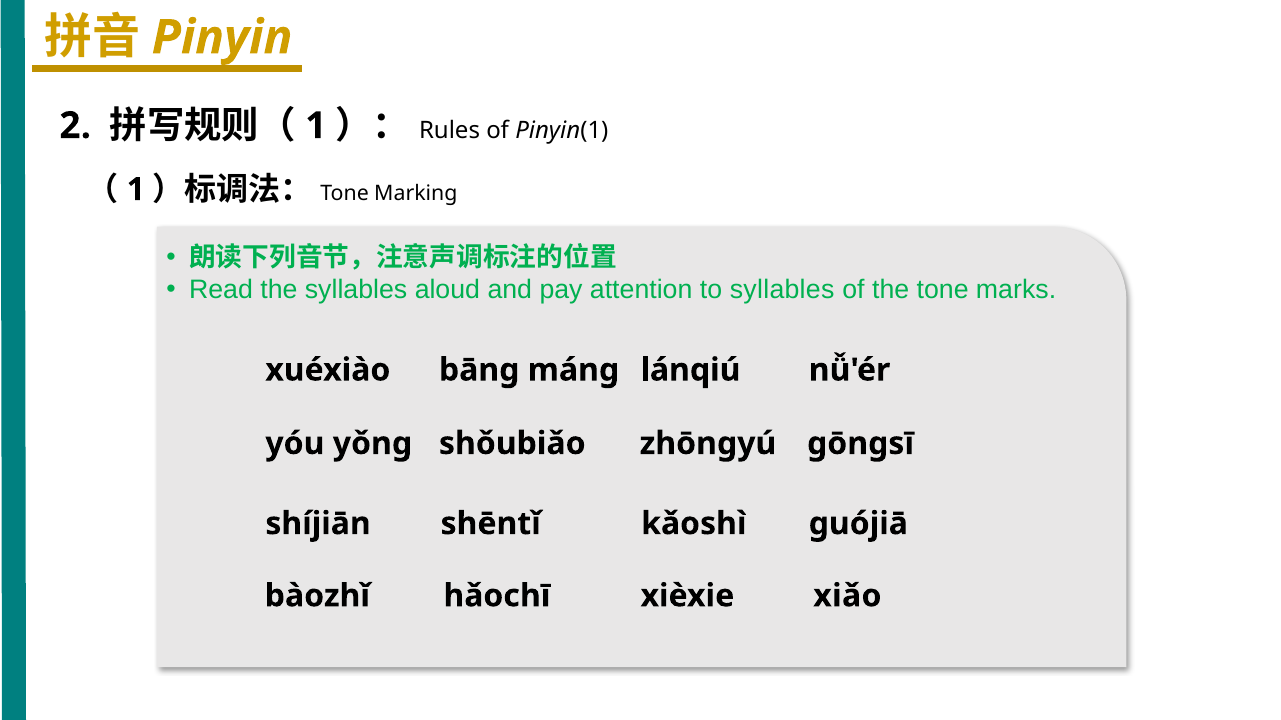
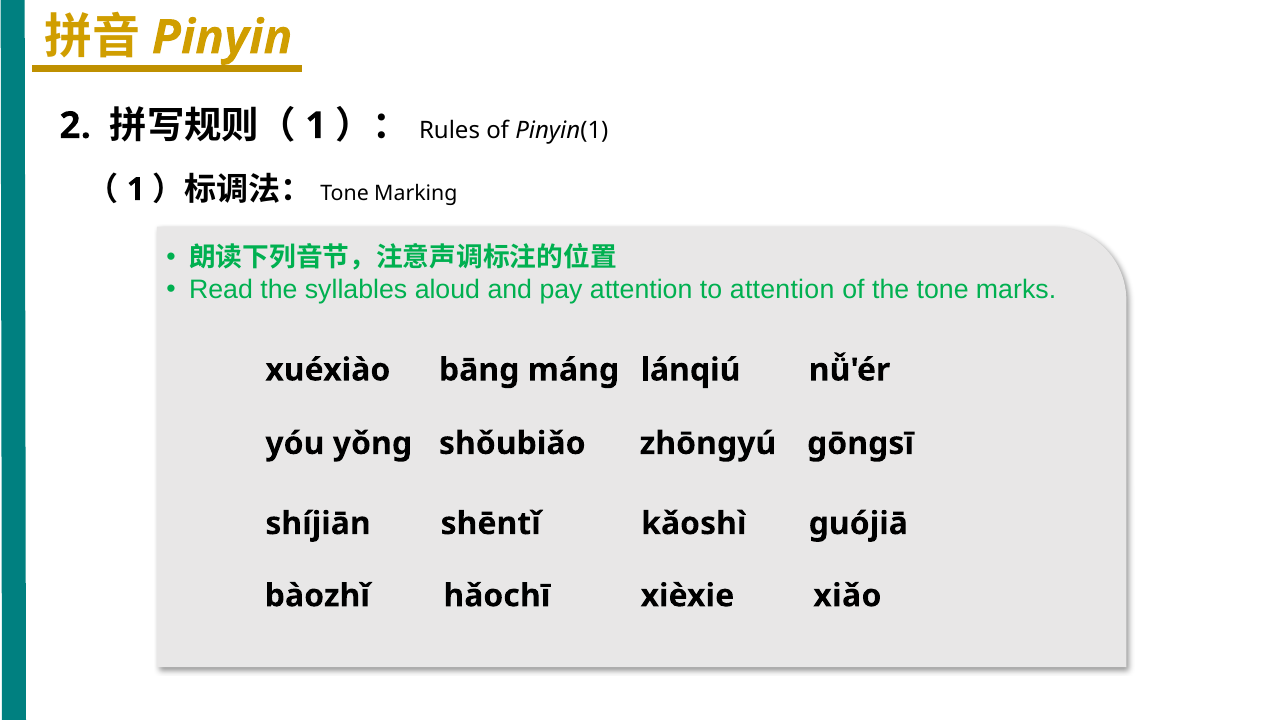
to syllables: syllables -> attention (782, 290)
